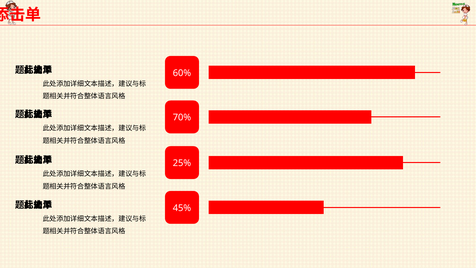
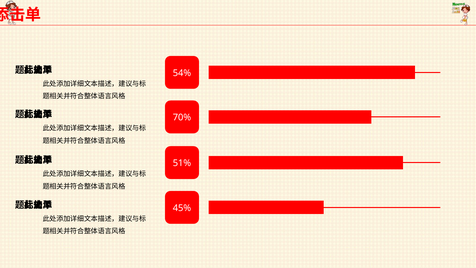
60%: 60% -> 54% (182, 73)
25%: 25% -> 51% (182, 163)
